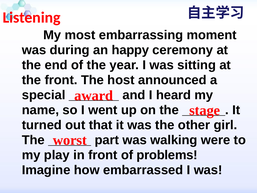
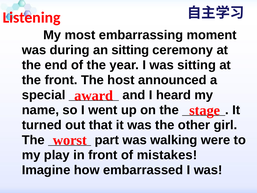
an happy: happy -> sitting (130, 50)
problems: problems -> mistakes (167, 155)
